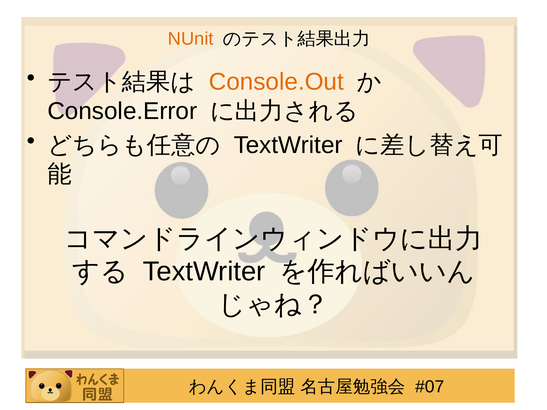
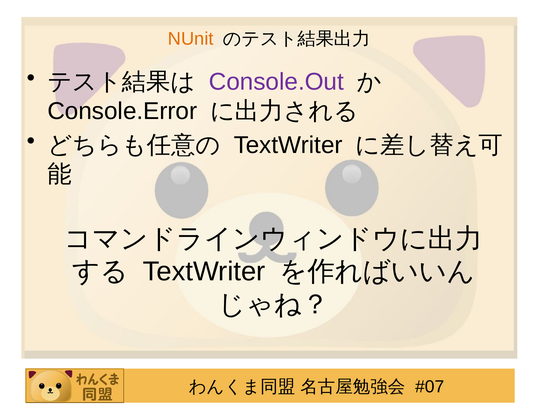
Console.Out colour: orange -> purple (276, 82)
